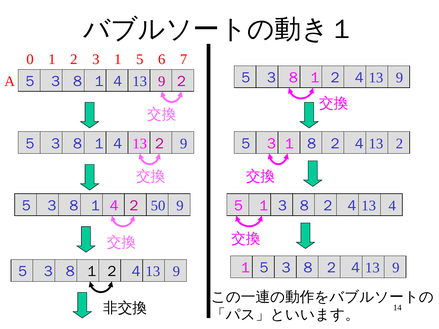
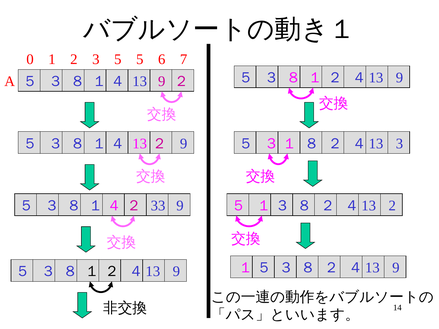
3 1: 1 -> 5 (118, 60)
2: 2 -> 3 (399, 144)
50: 50 -> 33 (158, 206)
4: 4 -> 2 (392, 206)
